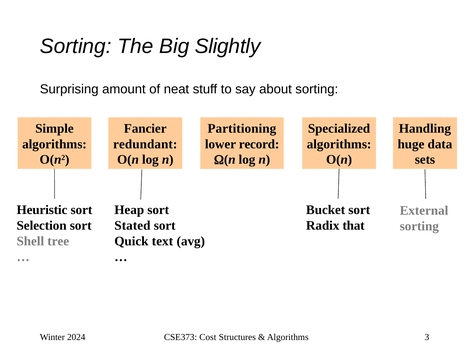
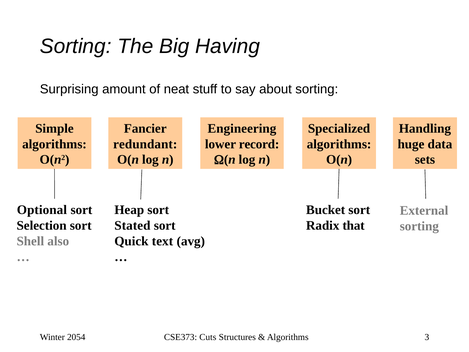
Slightly: Slightly -> Having (228, 46)
Partitioning: Partitioning -> Engineering (242, 128)
Heuristic: Heuristic -> Optional (42, 210)
tree: tree -> also (58, 241)
2024: 2024 -> 2054 (76, 337)
Cost: Cost -> Cuts (208, 337)
